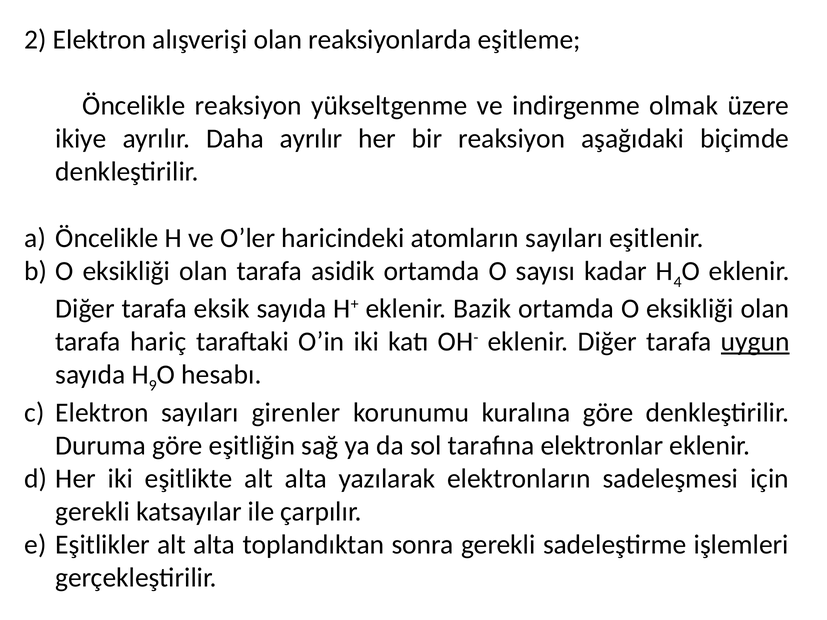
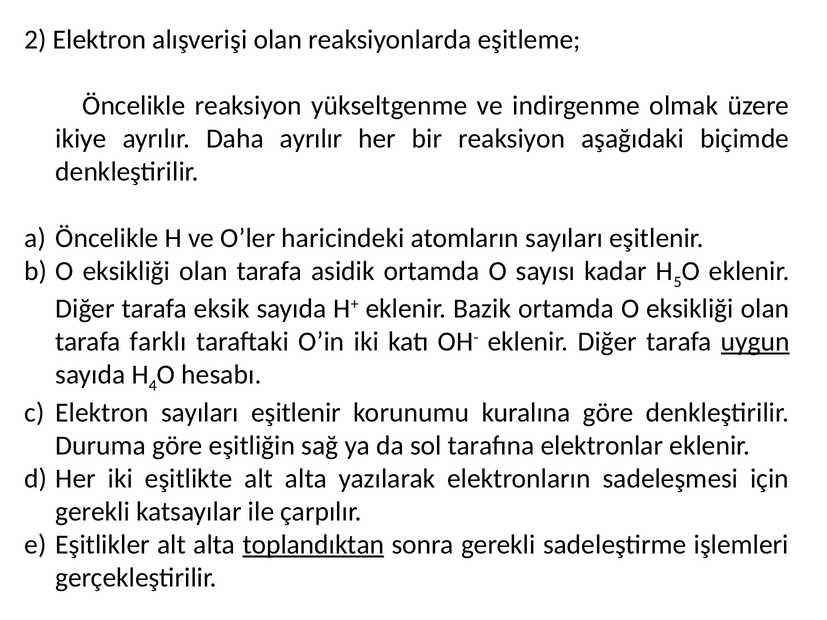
4: 4 -> 5 (678, 282)
hariç: hariç -> farklı (158, 342)
9: 9 -> 4 (153, 386)
Elektron sayıları girenler: girenler -> eşitlenir (296, 413)
toplandıktan underline: none -> present (313, 545)
